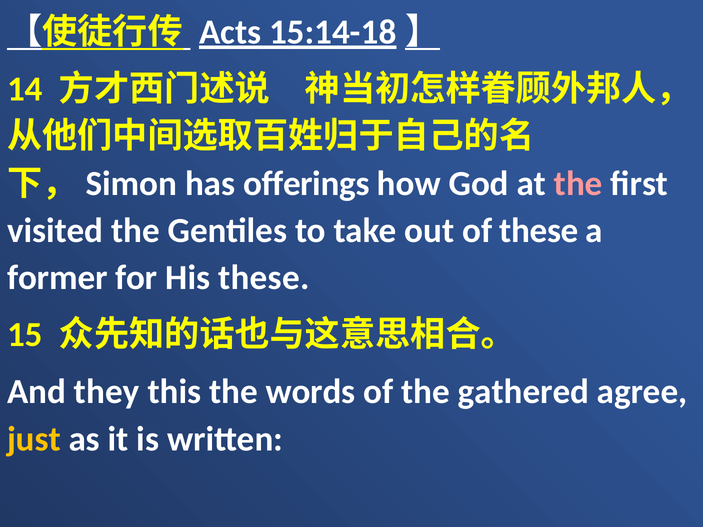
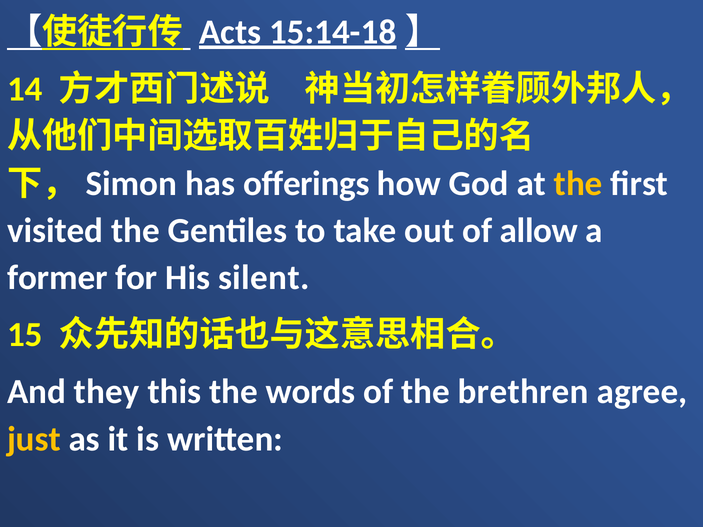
the colour: pink -> yellow (578, 184)
of these: these -> allow (539, 231)
His these: these -> silent (264, 278)
gathered: gathered -> brethren (523, 392)
